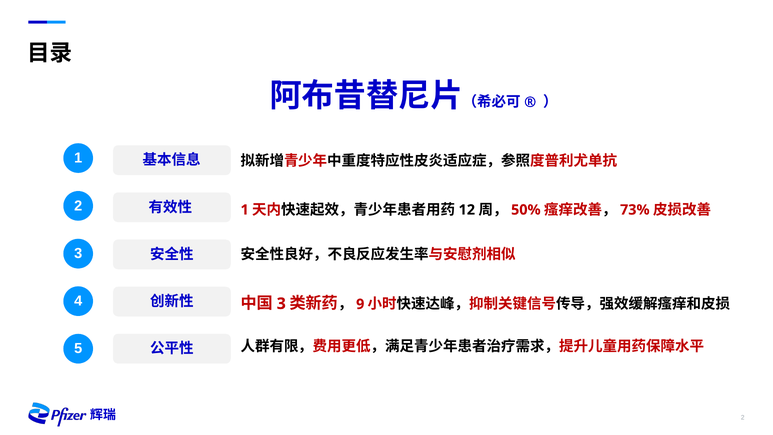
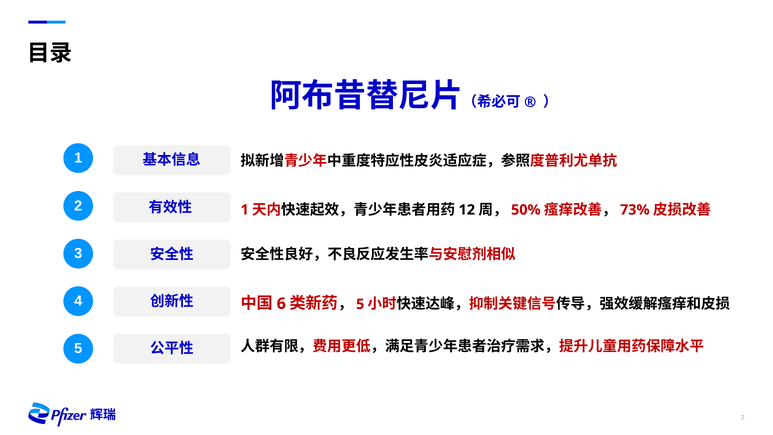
3: 3 -> 6 (281, 304)
9: 9 -> 5 (360, 304)
